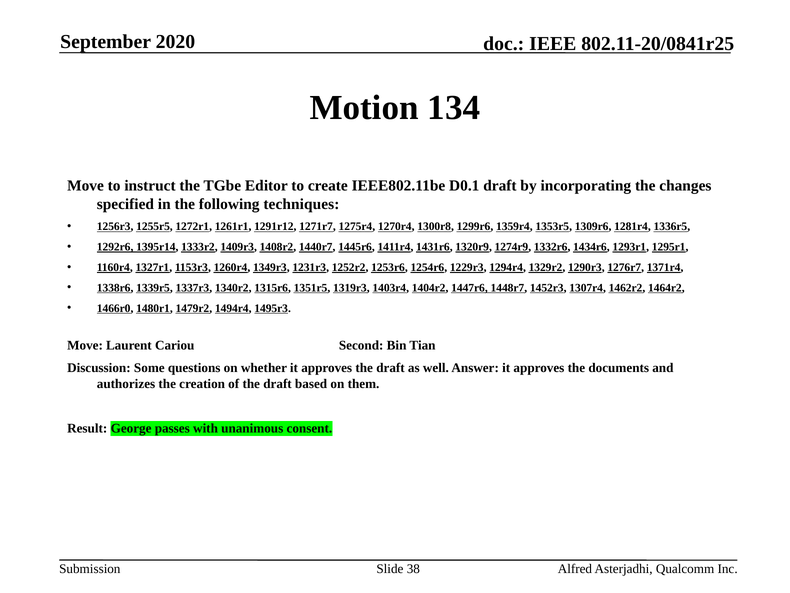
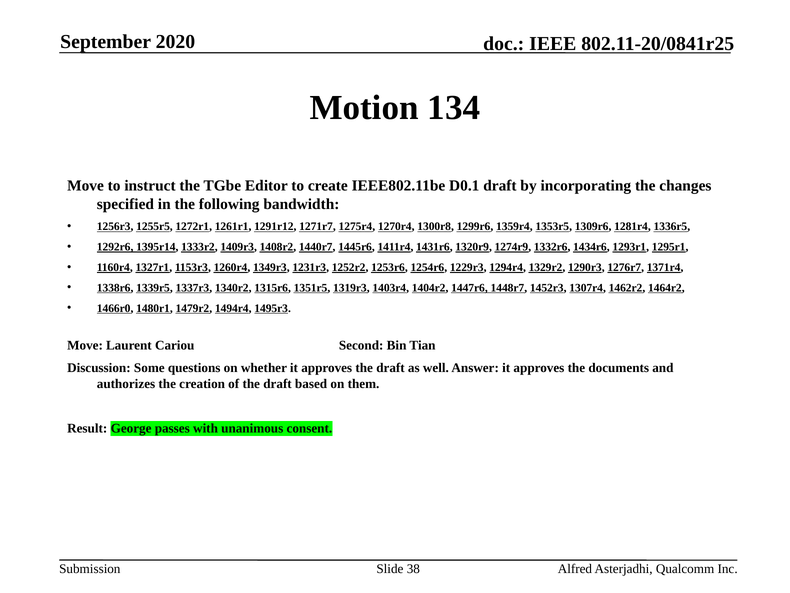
techniques: techniques -> bandwidth (301, 204)
